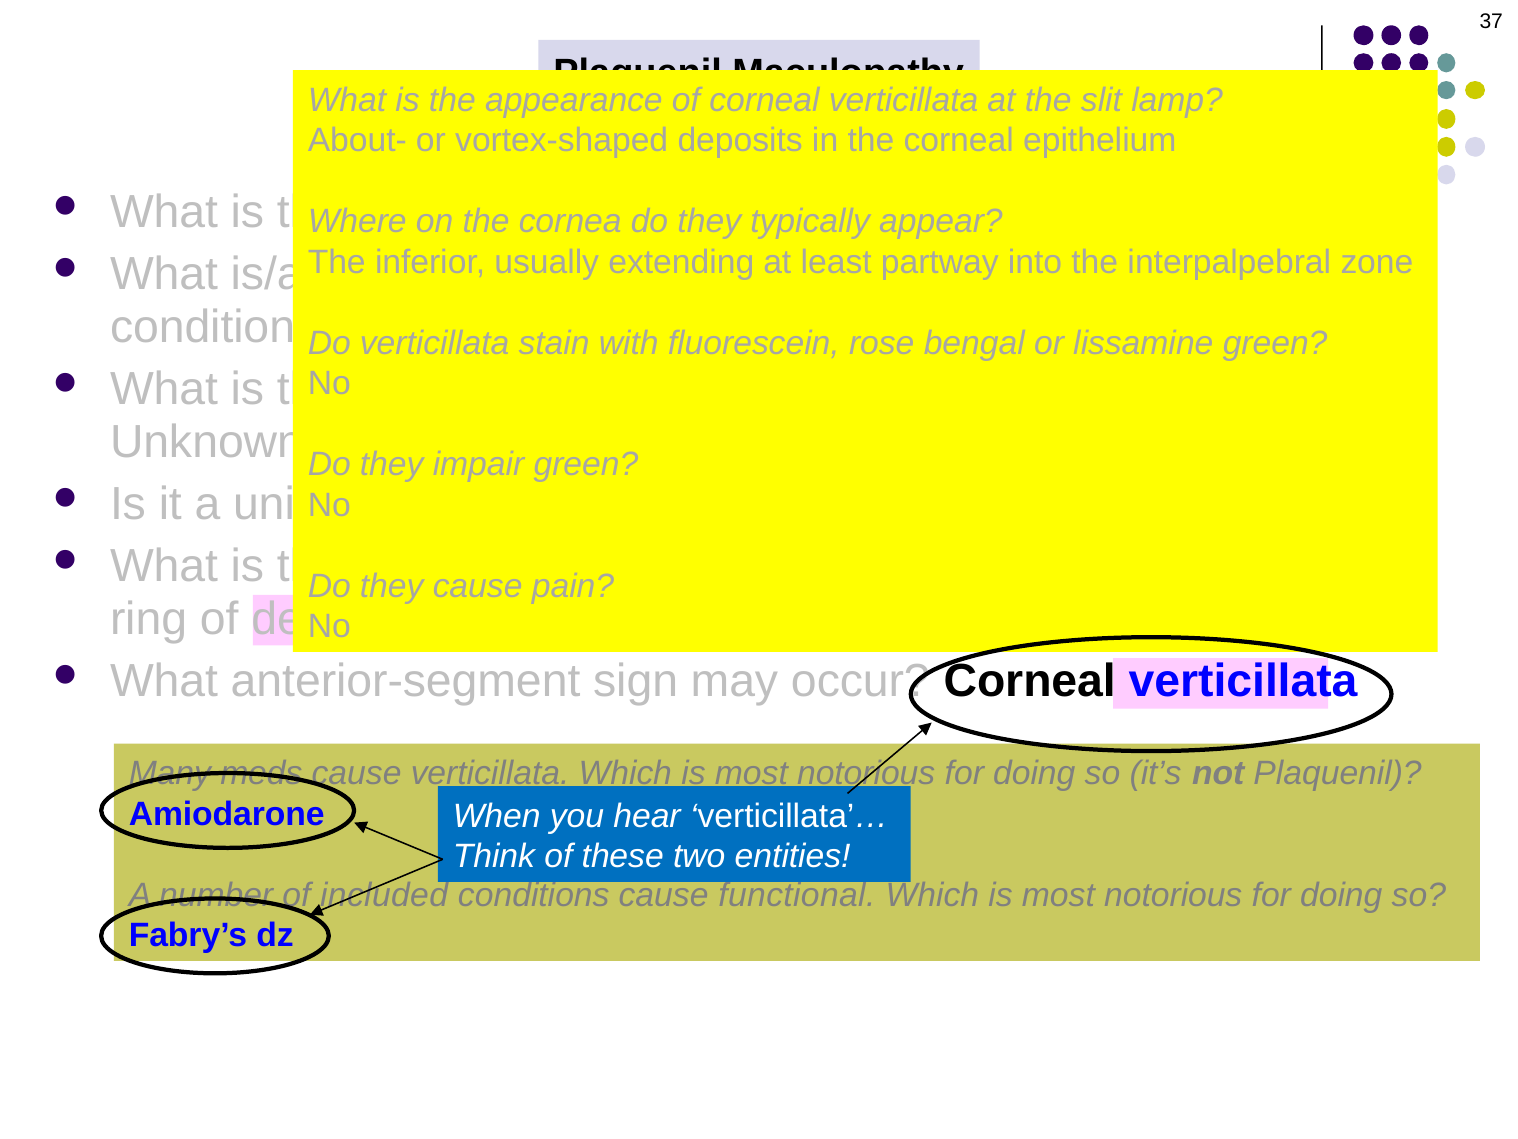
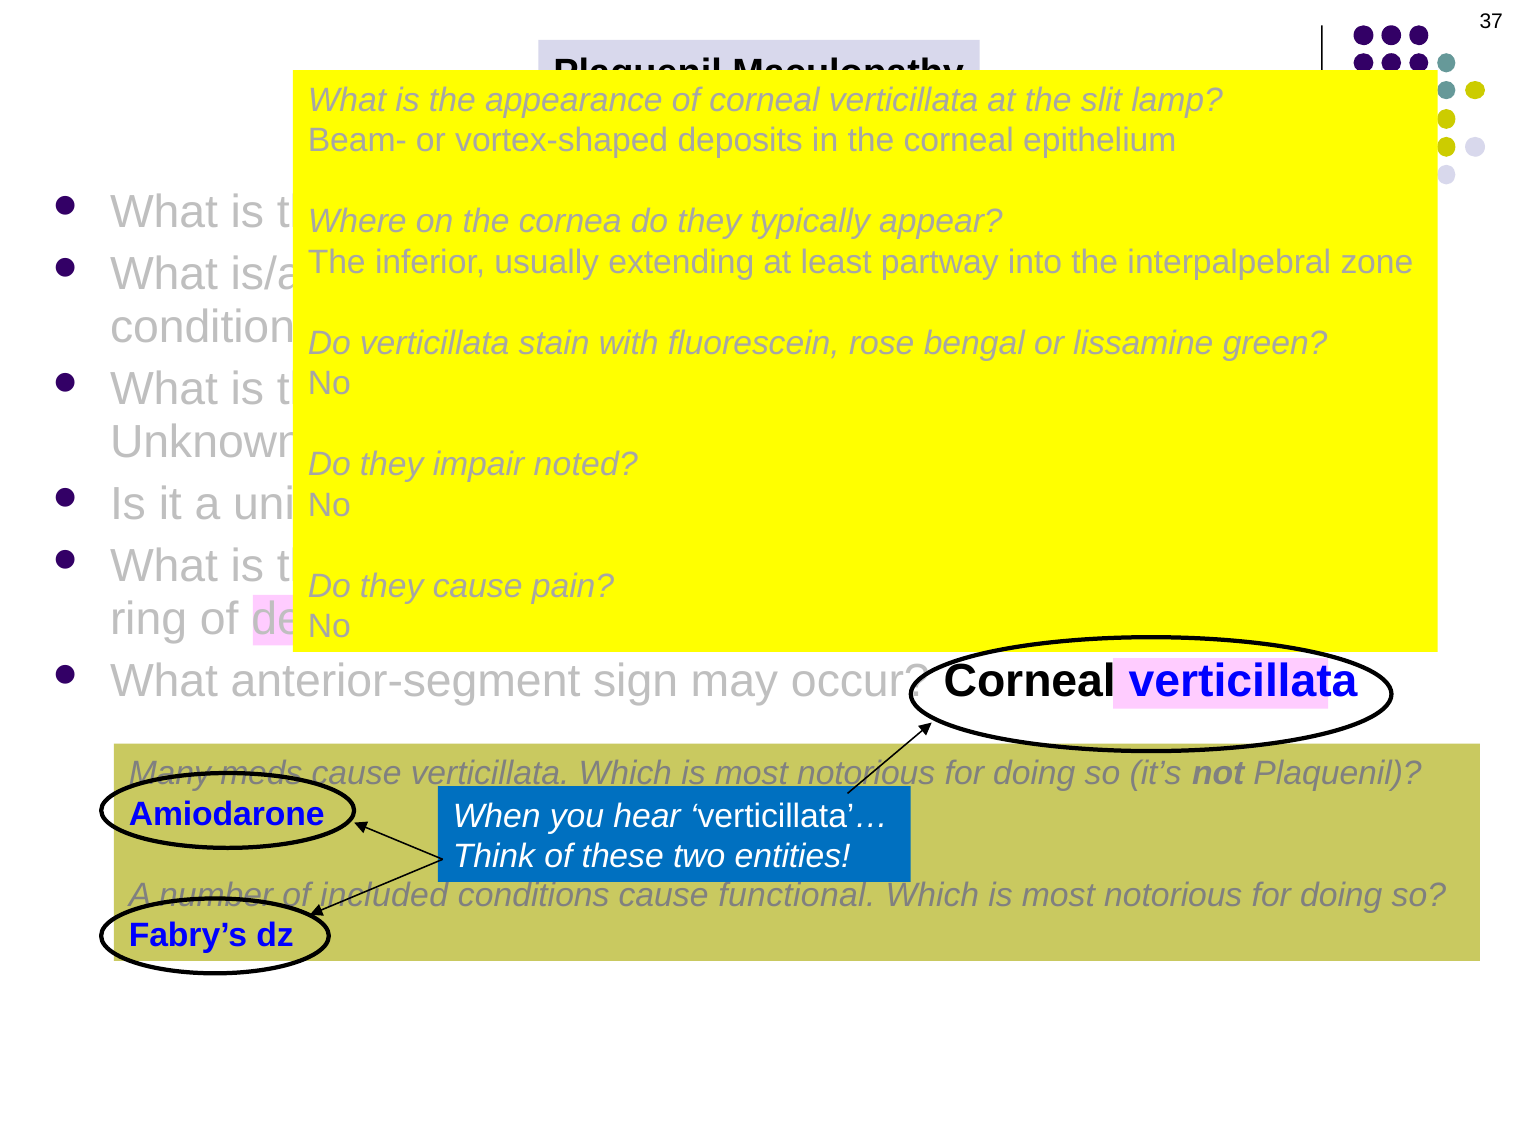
About-: About- -> Beam- (357, 141)
impair green: green -> noted (586, 464)
